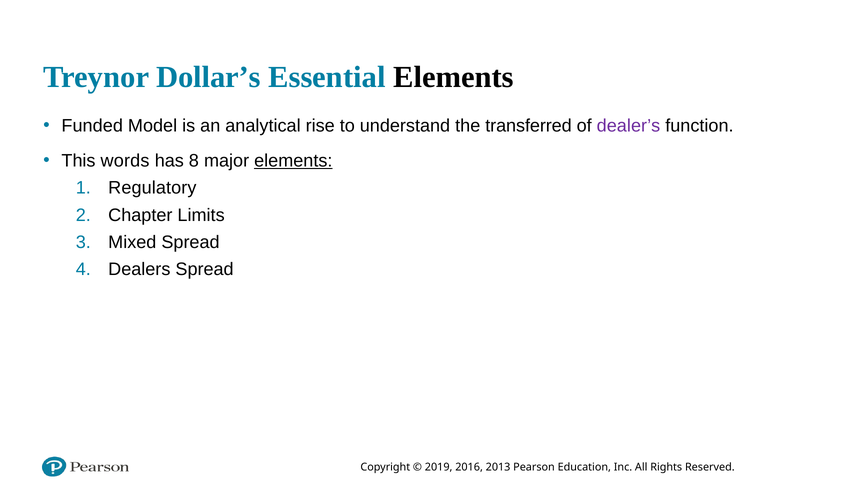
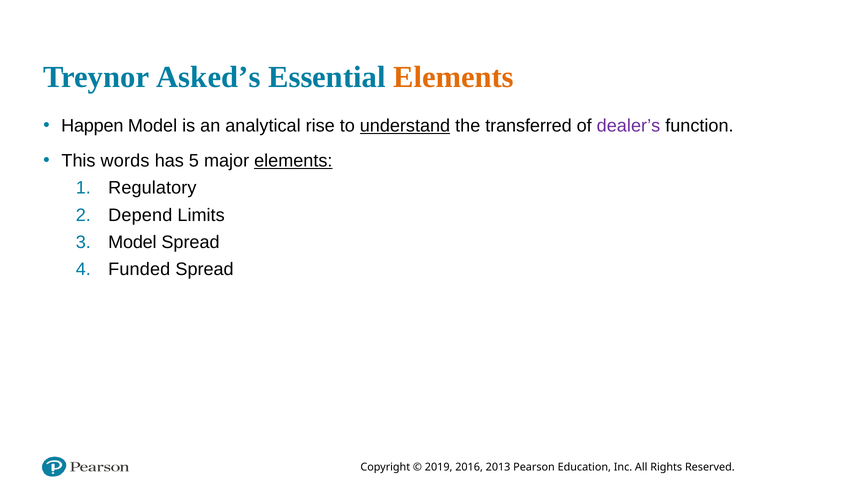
Dollar’s: Dollar’s -> Asked’s (208, 77)
Elements colour: black -> orange (454, 77)
Funded: Funded -> Happen (92, 126)
understand underline: none -> present (405, 126)
8: 8 -> 5 (194, 161)
Chapter: Chapter -> Depend (140, 215)
Mixed: Mixed -> Model (132, 242)
Dealers: Dealers -> Funded (139, 269)
